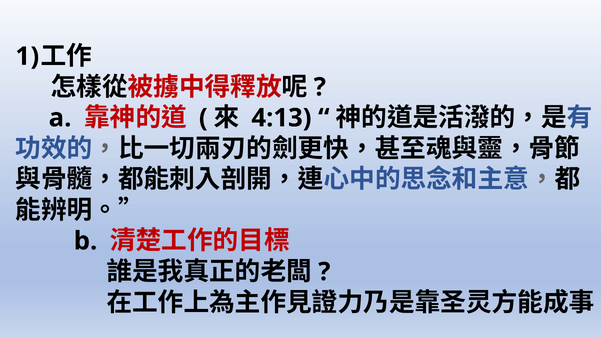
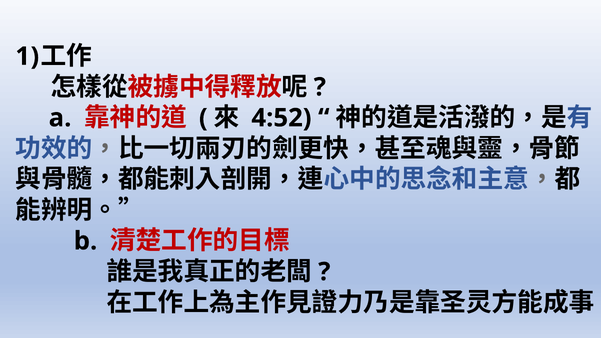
4:13: 4:13 -> 4:52 (281, 118)
